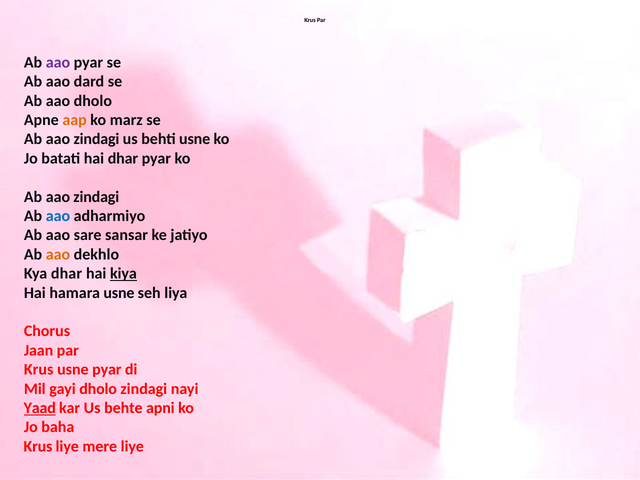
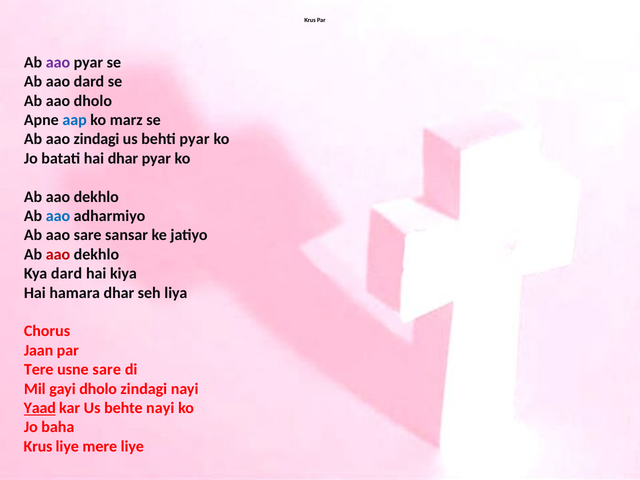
aap colour: orange -> blue (75, 120)
behti usne: usne -> pyar (194, 139)
zindagi: zindagi -> dekhlo (96, 197)
aao colour: orange -> red (58, 254)
Kya dhar: dhar -> dard (66, 274)
kiya underline: present -> none (123, 274)
hamara usne: usne -> dhar (119, 293)
Krus: Krus -> Tere (39, 370)
usne pyar: pyar -> sare (107, 370)
behte apni: apni -> nayi (160, 408)
